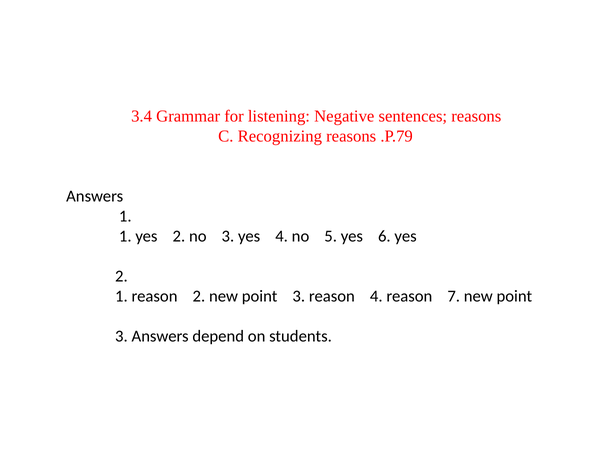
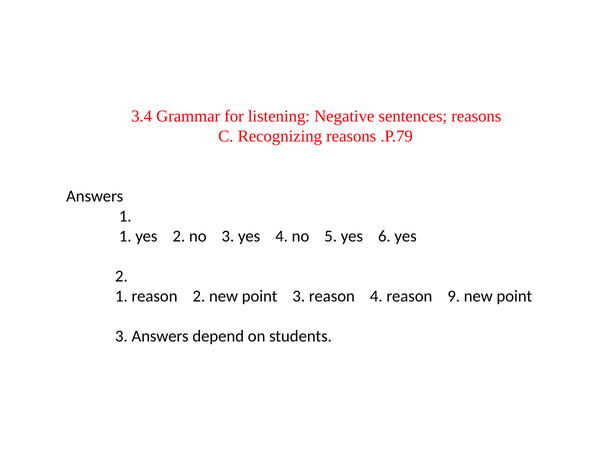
7: 7 -> 9 (454, 296)
